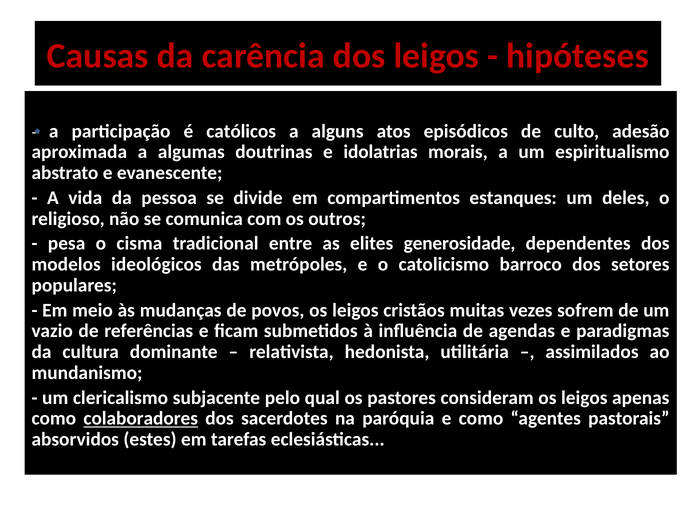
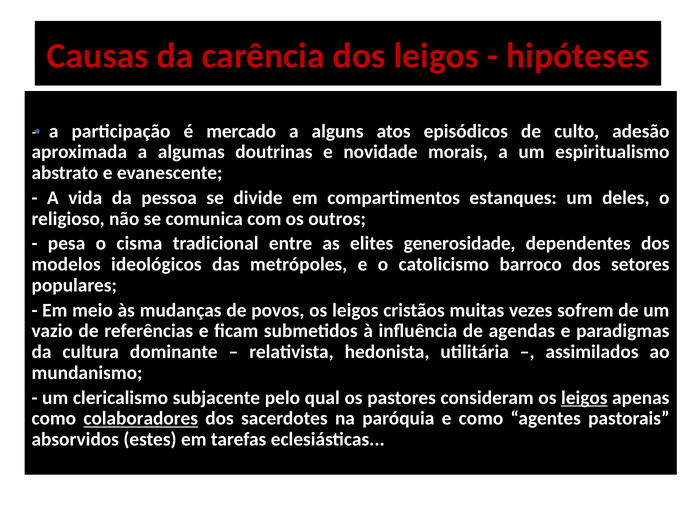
católicos: católicos -> mercado (241, 131)
idolatrias: idolatrias -> novidade (381, 152)
leigos underline: none -> present (584, 398)
